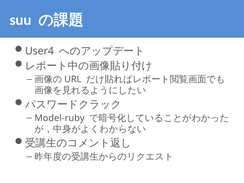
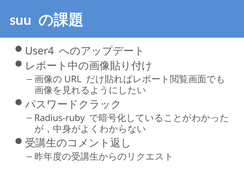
Model-ruby: Model-ruby -> Radius-ruby (60, 118)
